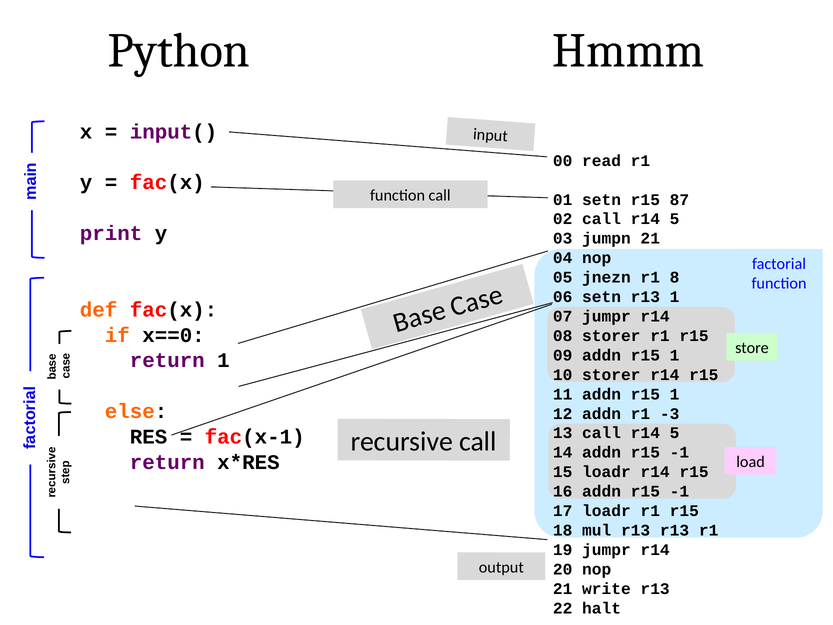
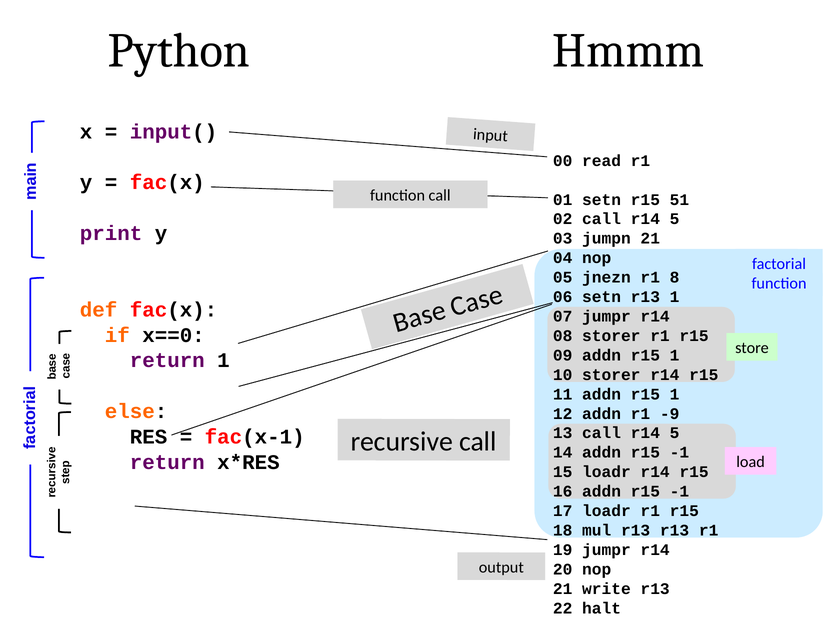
87: 87 -> 51 (679, 200)
-3: -3 -> -9 (670, 414)
